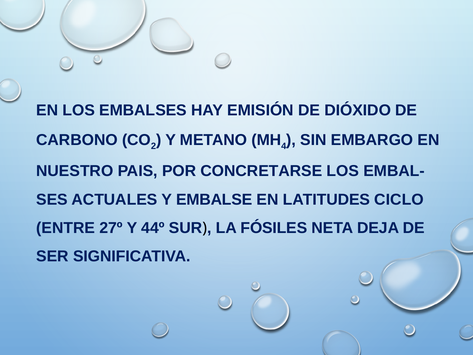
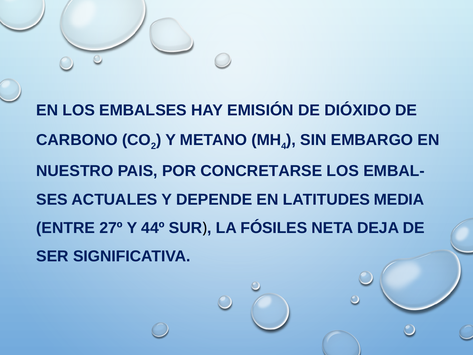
EMBALSE: EMBALSE -> DEPENDE (214, 199)
CICLO: CICLO -> MEDIA (399, 199)
